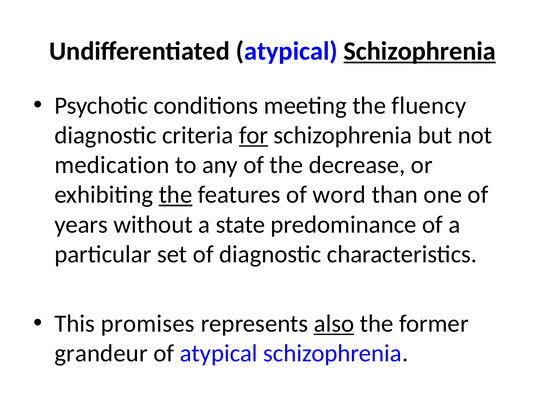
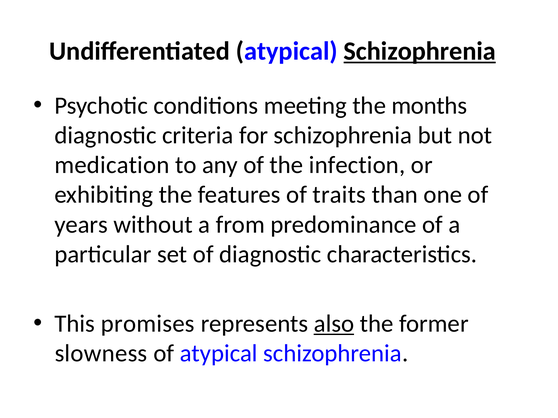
fluency: fluency -> months (429, 106)
for underline: present -> none (254, 135)
decrease: decrease -> infection (357, 165)
the underline: present -> none (176, 195)
word: word -> traits (339, 195)
state: state -> from (240, 225)
grandeur: grandeur -> slowness (101, 354)
